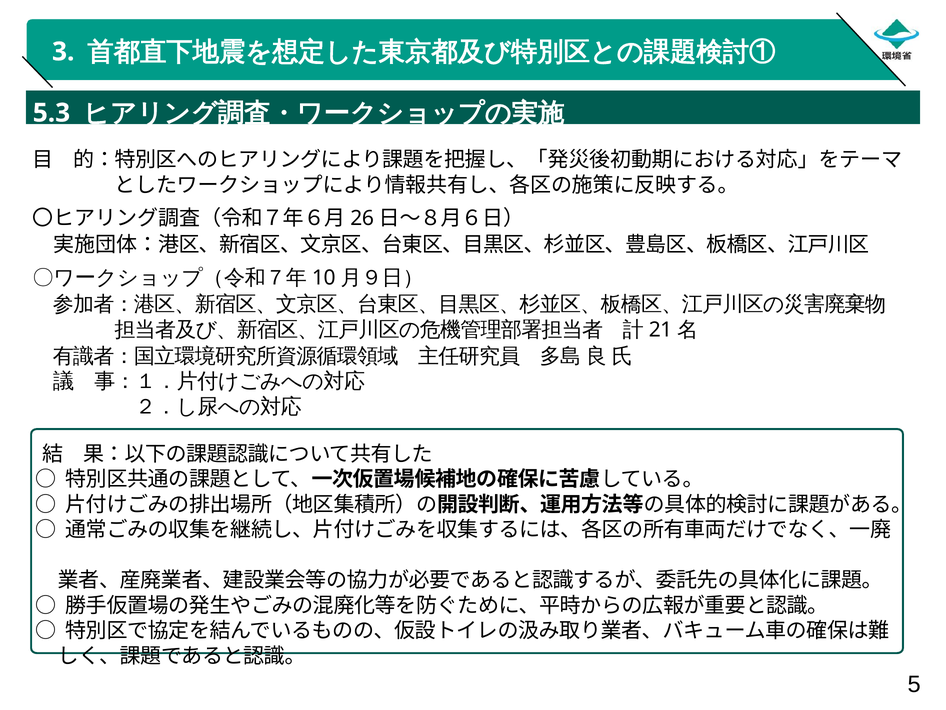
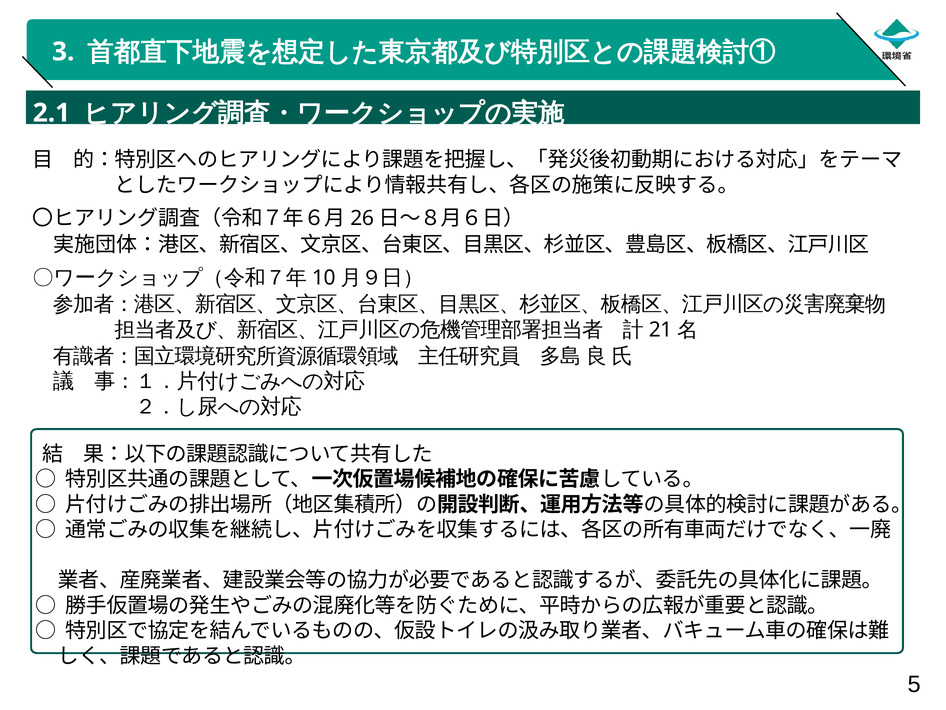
5.3: 5.3 -> 2.1 (51, 113)
